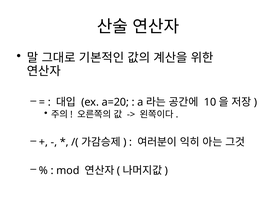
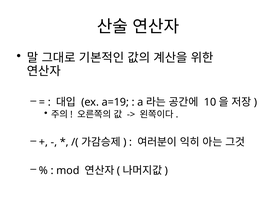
a=20: a=20 -> a=19 (115, 102)
